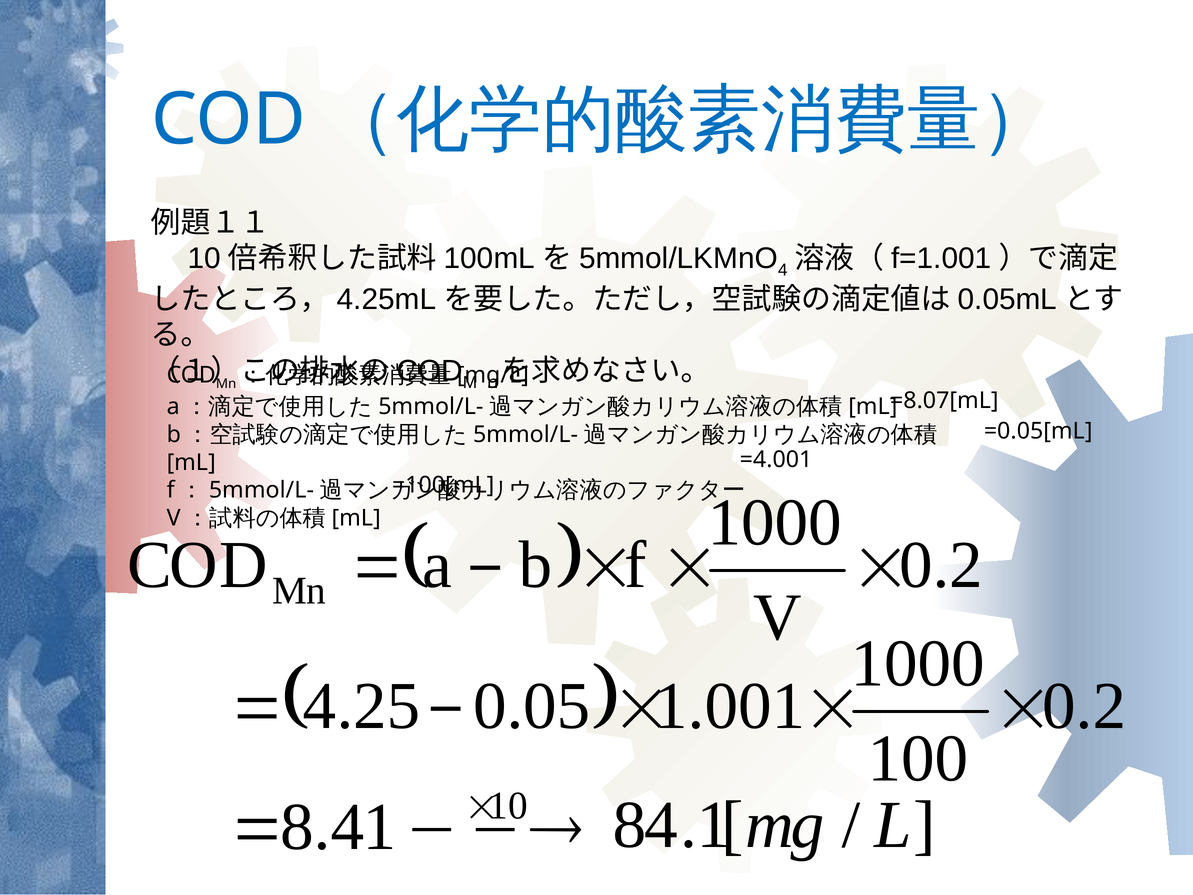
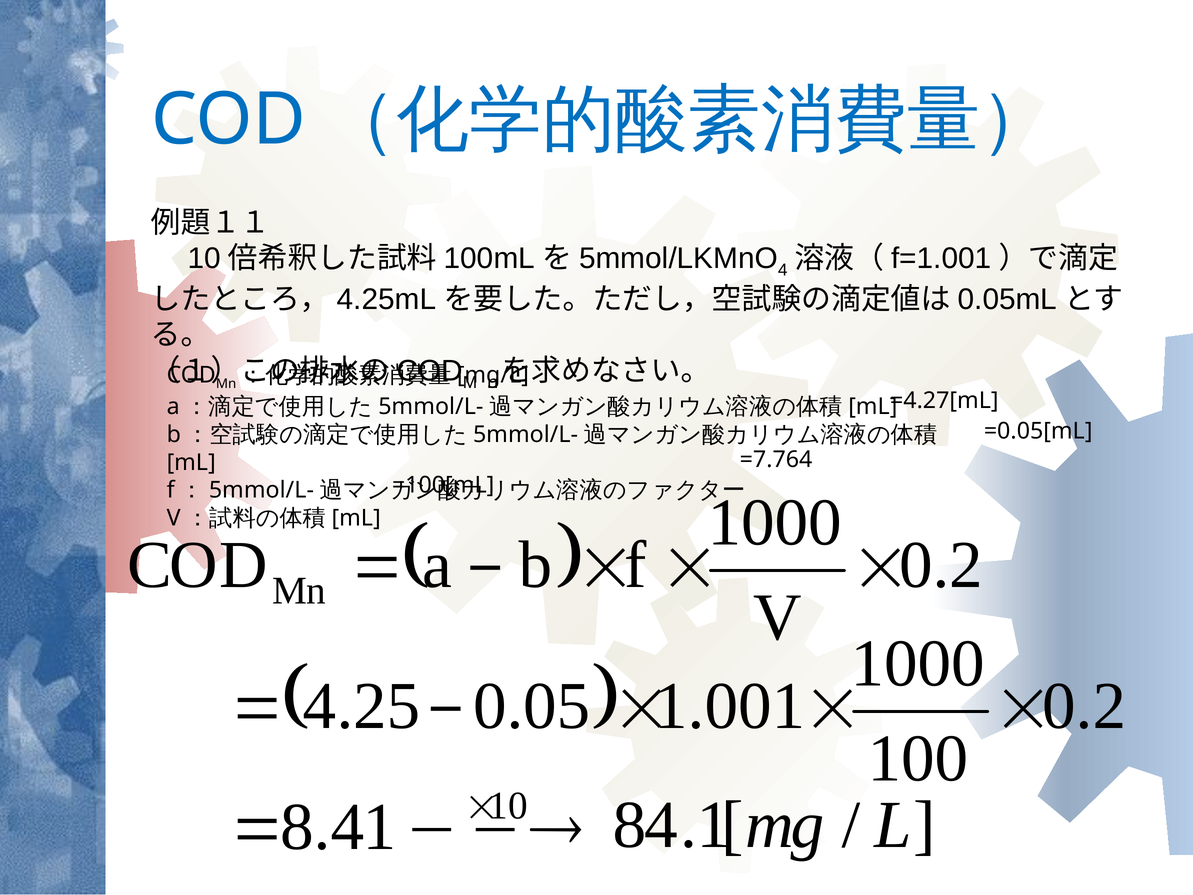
=8.07[mL: =8.07[mL -> =4.27[mL (944, 400)
=4.001: =4.001 -> =7.764 (776, 459)
